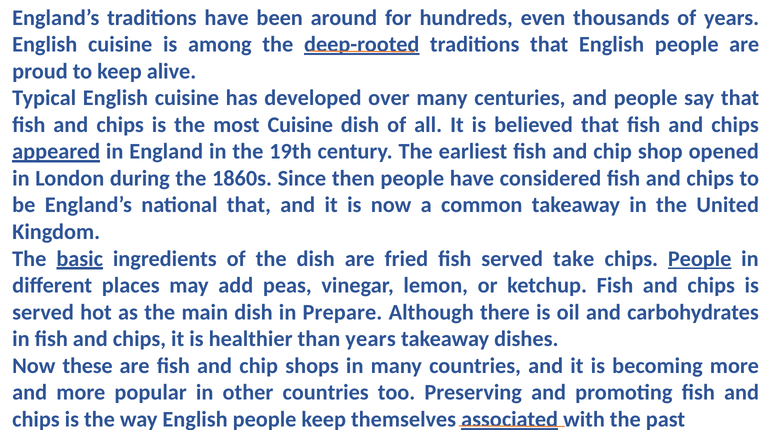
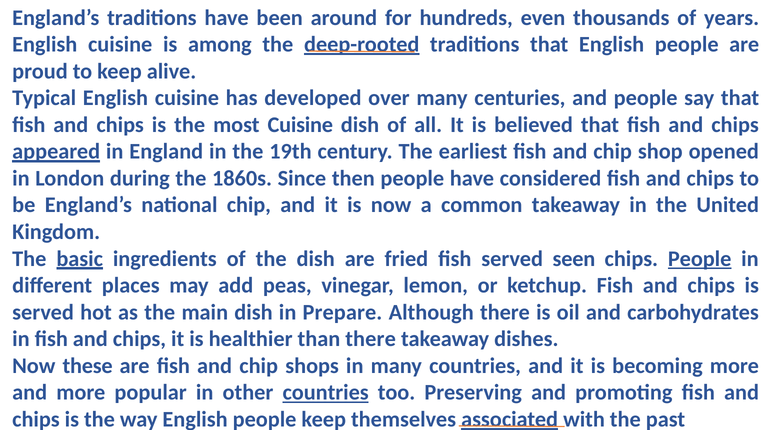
national that: that -> chip (249, 205)
take: take -> seen (574, 259)
than years: years -> there (371, 339)
countries underline: none -> present (326, 393)
